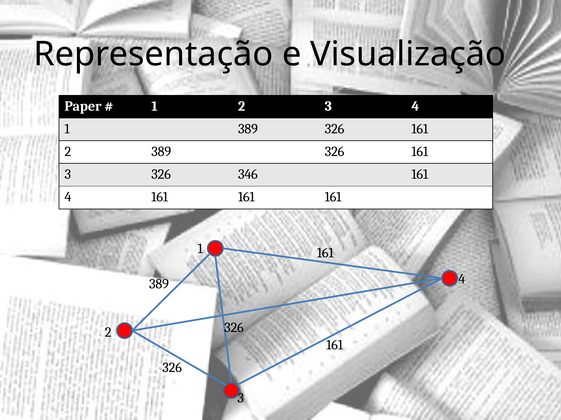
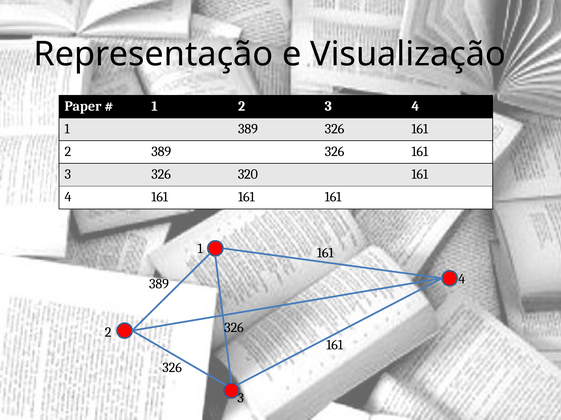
346: 346 -> 320 (248, 175)
